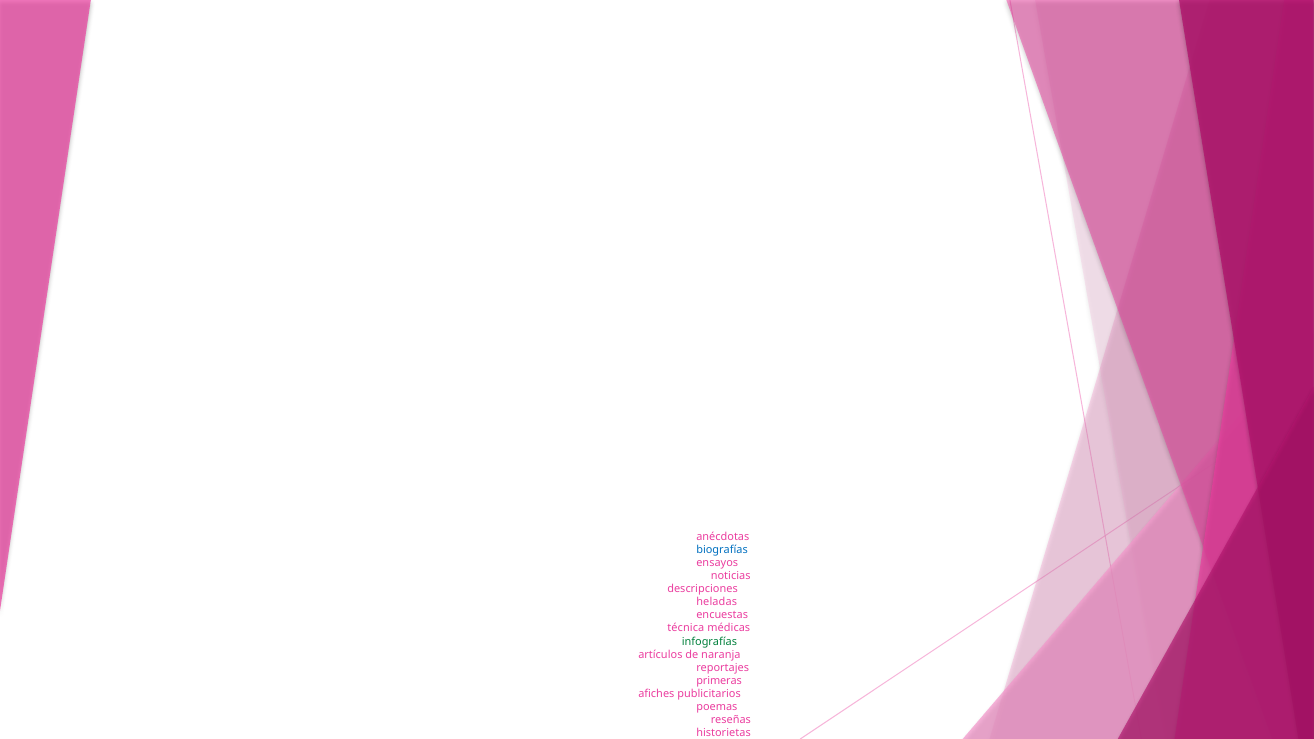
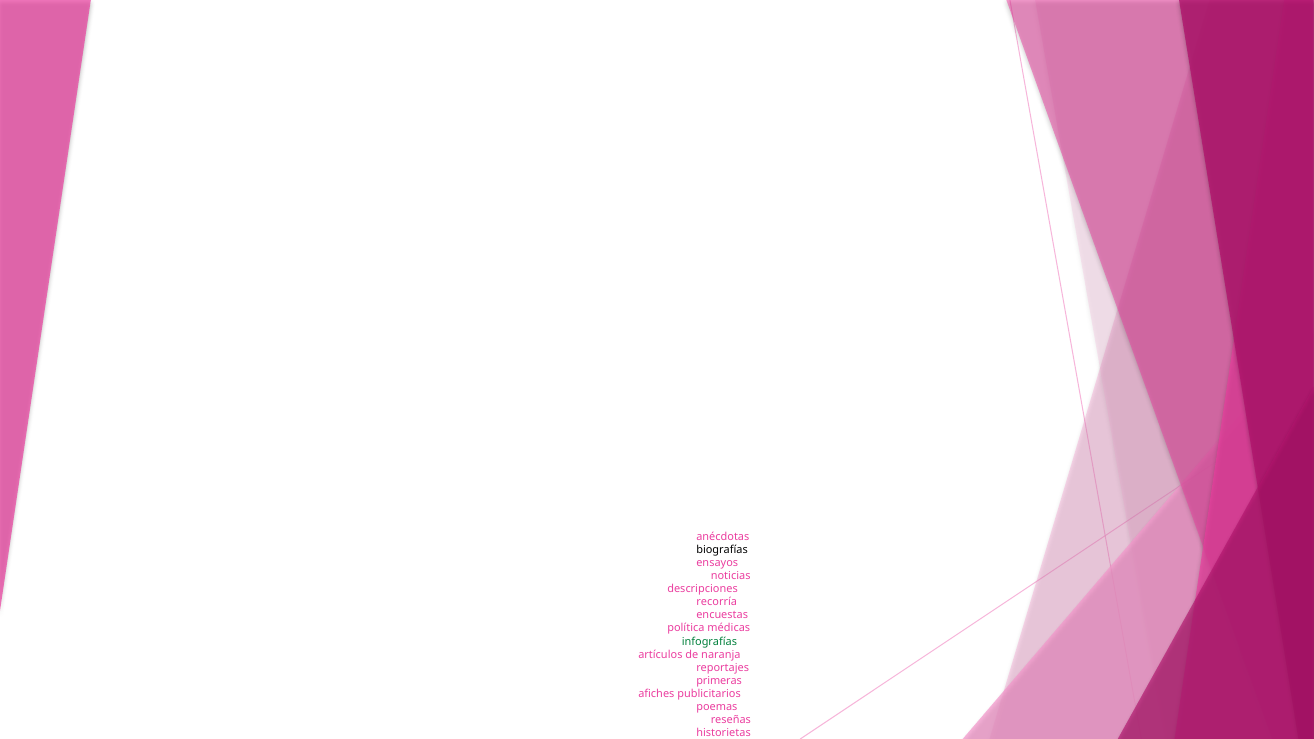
biografías colour: blue -> black (722, 550)
heladas: heladas -> recorría (717, 602)
técnica: técnica -> política (686, 628)
